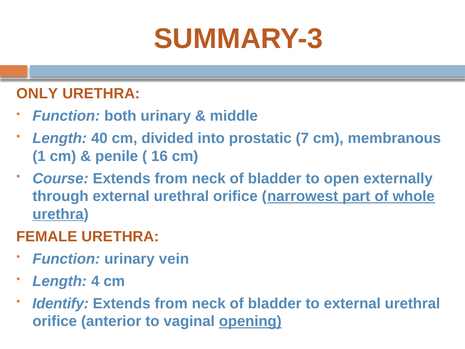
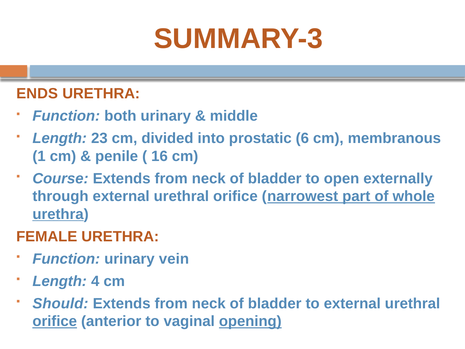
ONLY: ONLY -> ENDS (37, 94)
40: 40 -> 23 (99, 138)
7: 7 -> 6 (302, 138)
Identify: Identify -> Should (60, 303)
orifice underline: none -> present (55, 321)
